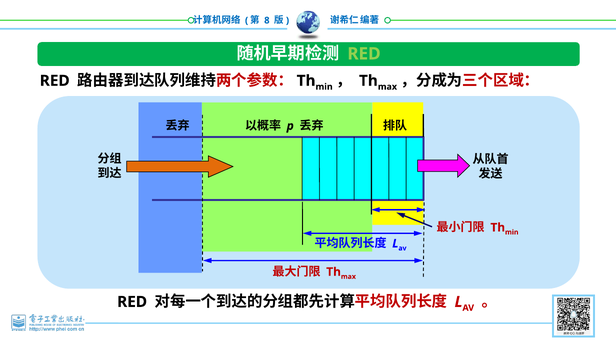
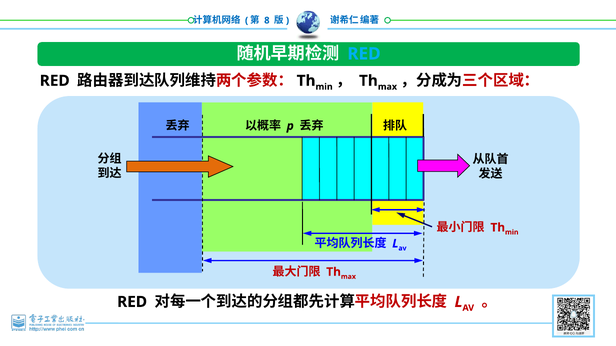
RED colour: light green -> light blue (364, 54)
